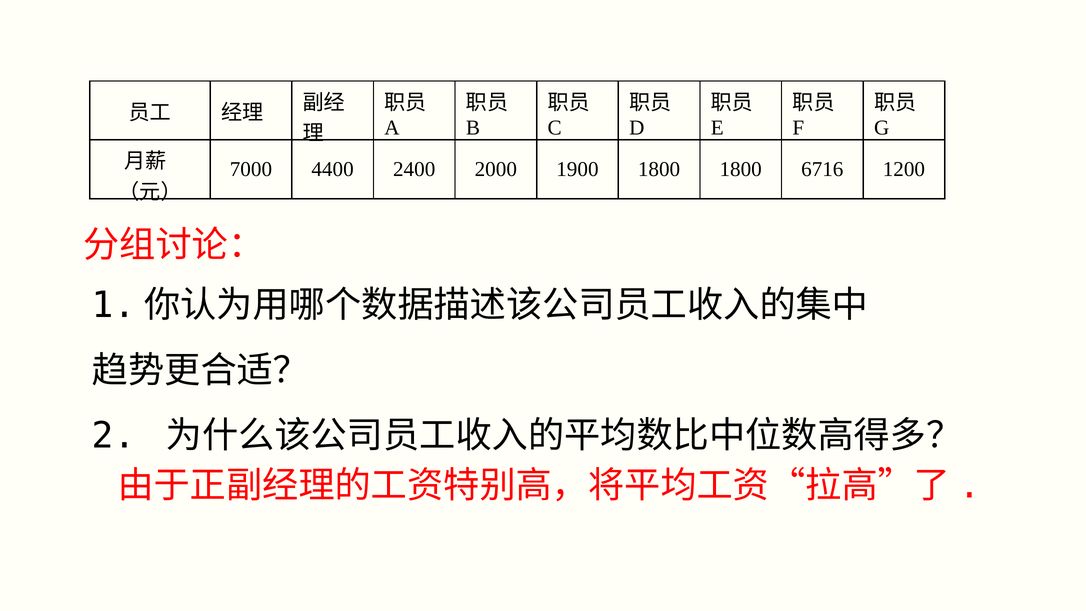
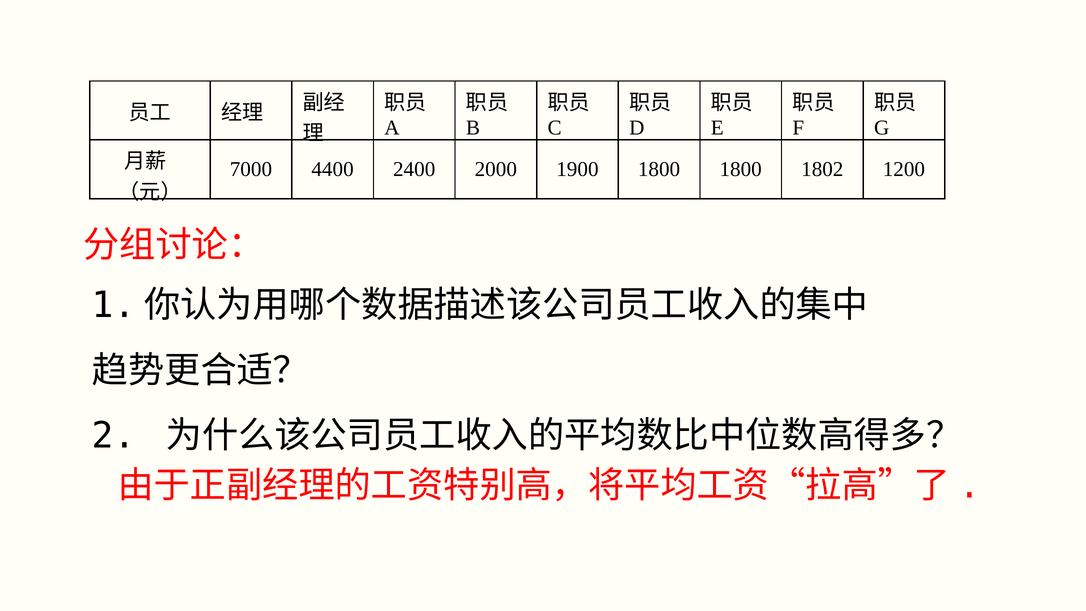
6716: 6716 -> 1802 (822, 169)
